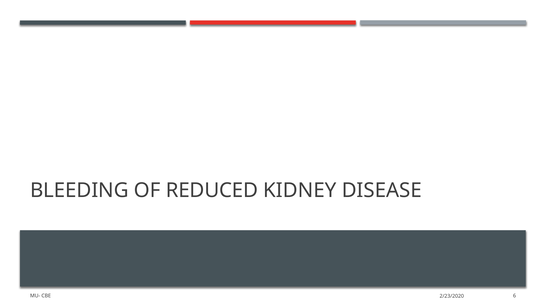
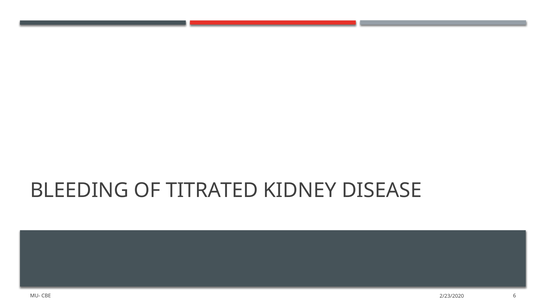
REDUCED: REDUCED -> TITRATED (212, 190)
